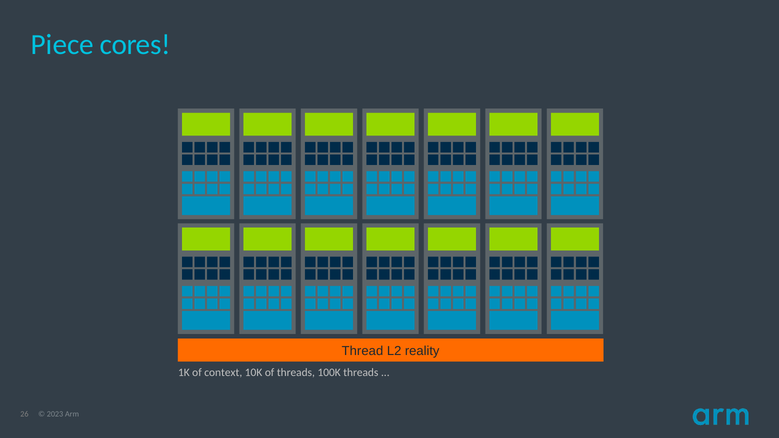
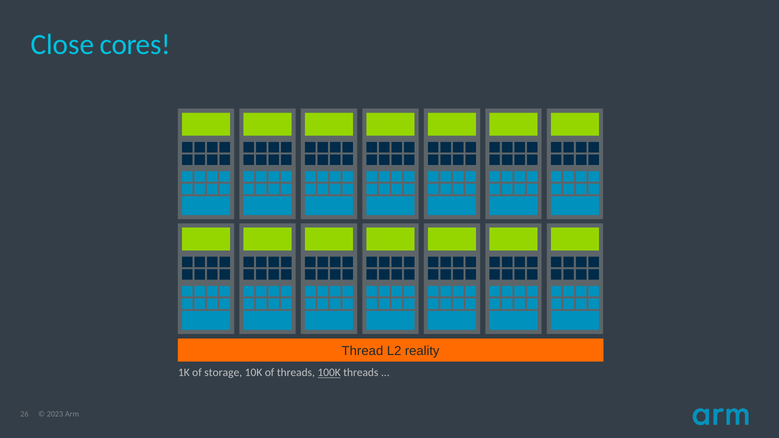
Piece: Piece -> Close (62, 45)
context: context -> storage (223, 373)
100K underline: none -> present (329, 373)
